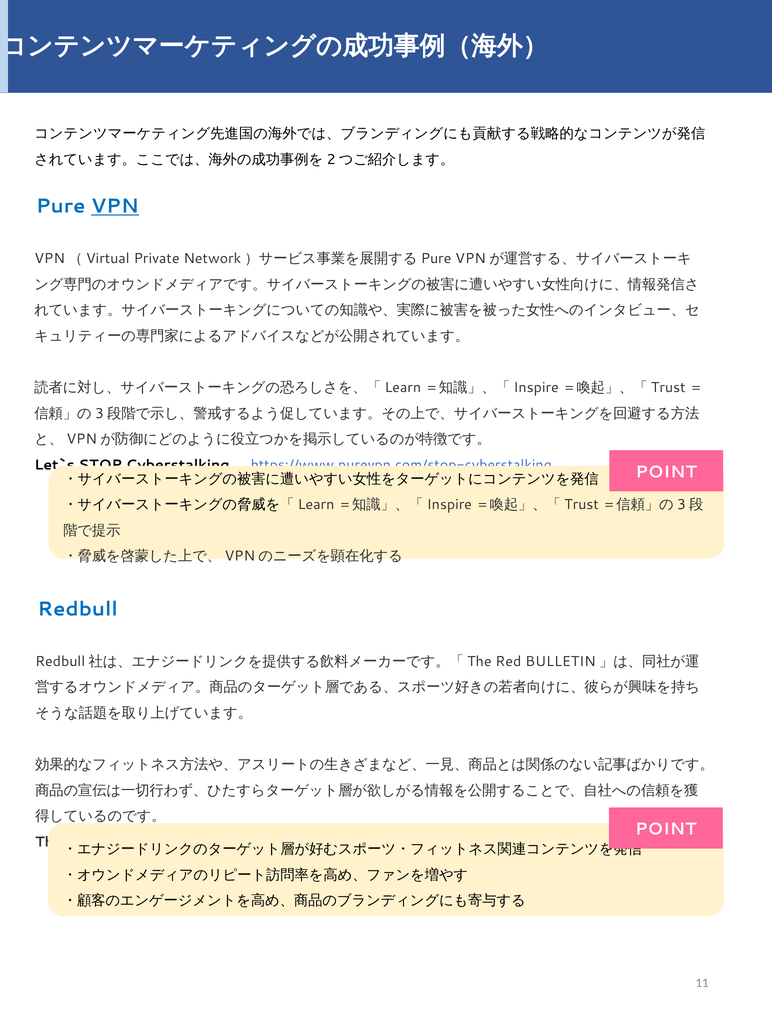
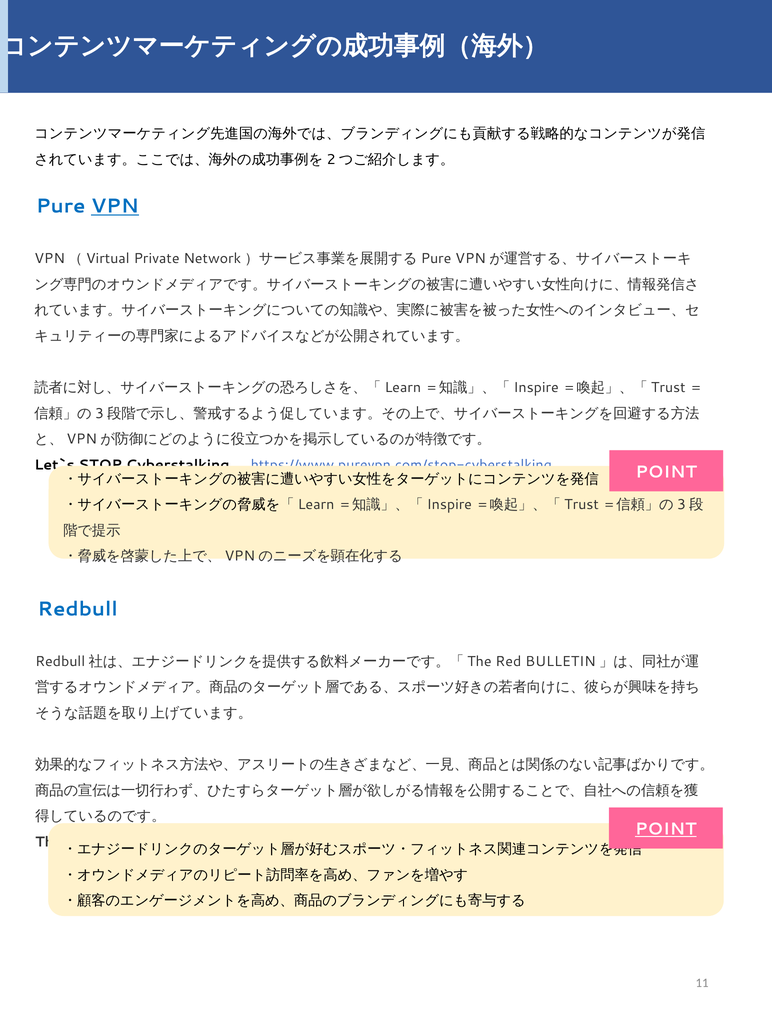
POINT underline: none -> present (666, 829)
